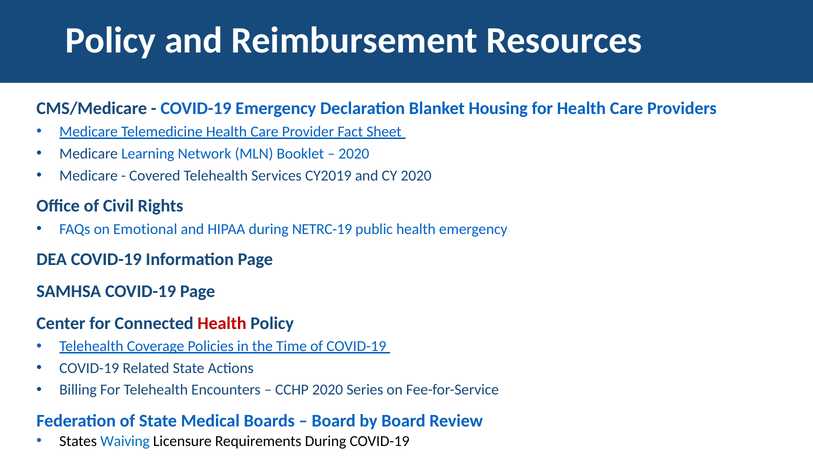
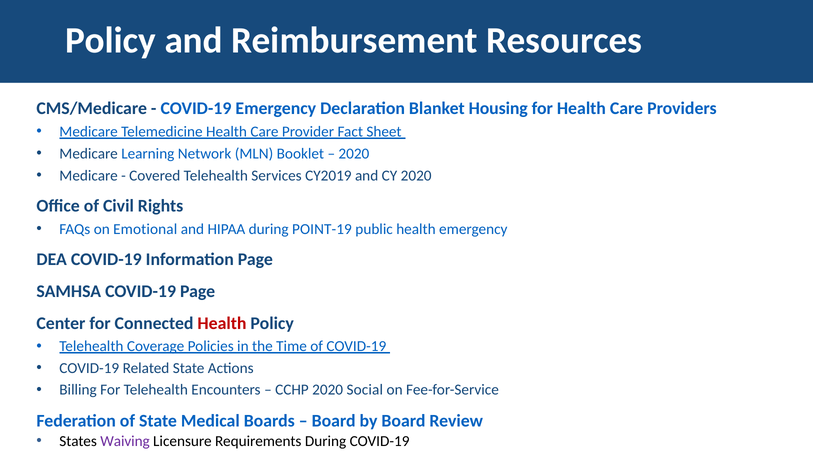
NETRC-19: NETRC-19 -> POINT-19 (322, 229)
Series: Series -> Social (365, 390)
Waiving colour: blue -> purple (125, 441)
